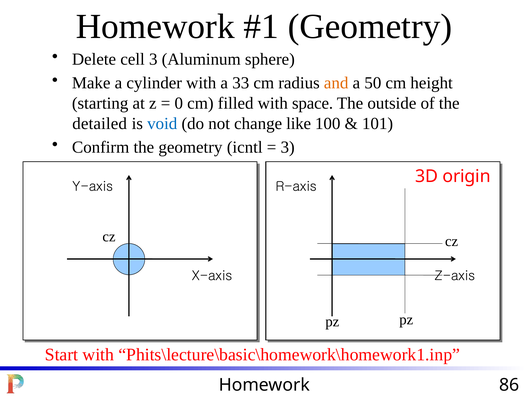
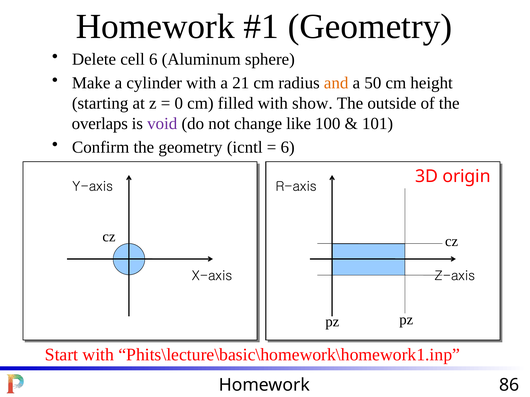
cell 3: 3 -> 6 (153, 59)
33: 33 -> 21 (241, 83)
space: space -> show (312, 103)
detailed: detailed -> overlaps (100, 124)
void colour: blue -> purple (162, 124)
3: 3 -> 6 (288, 147)
